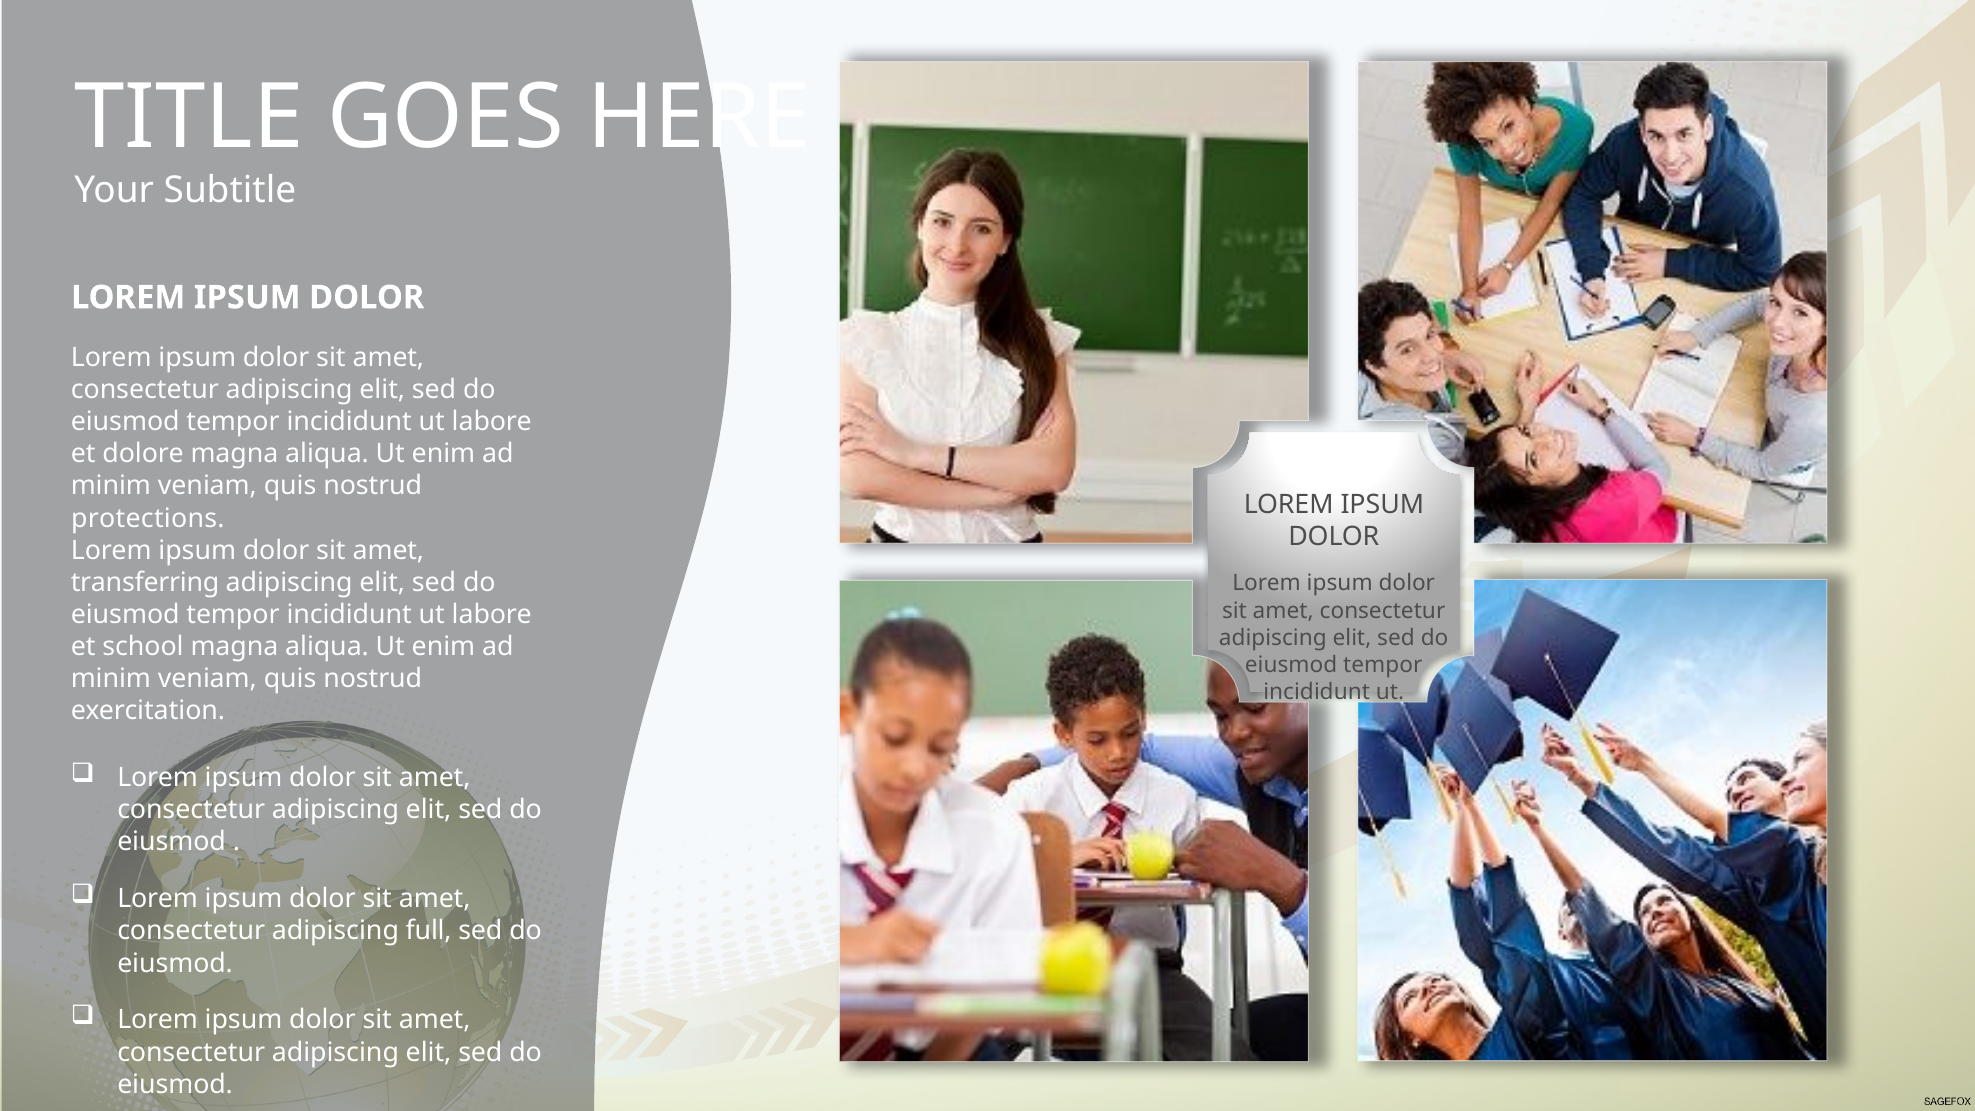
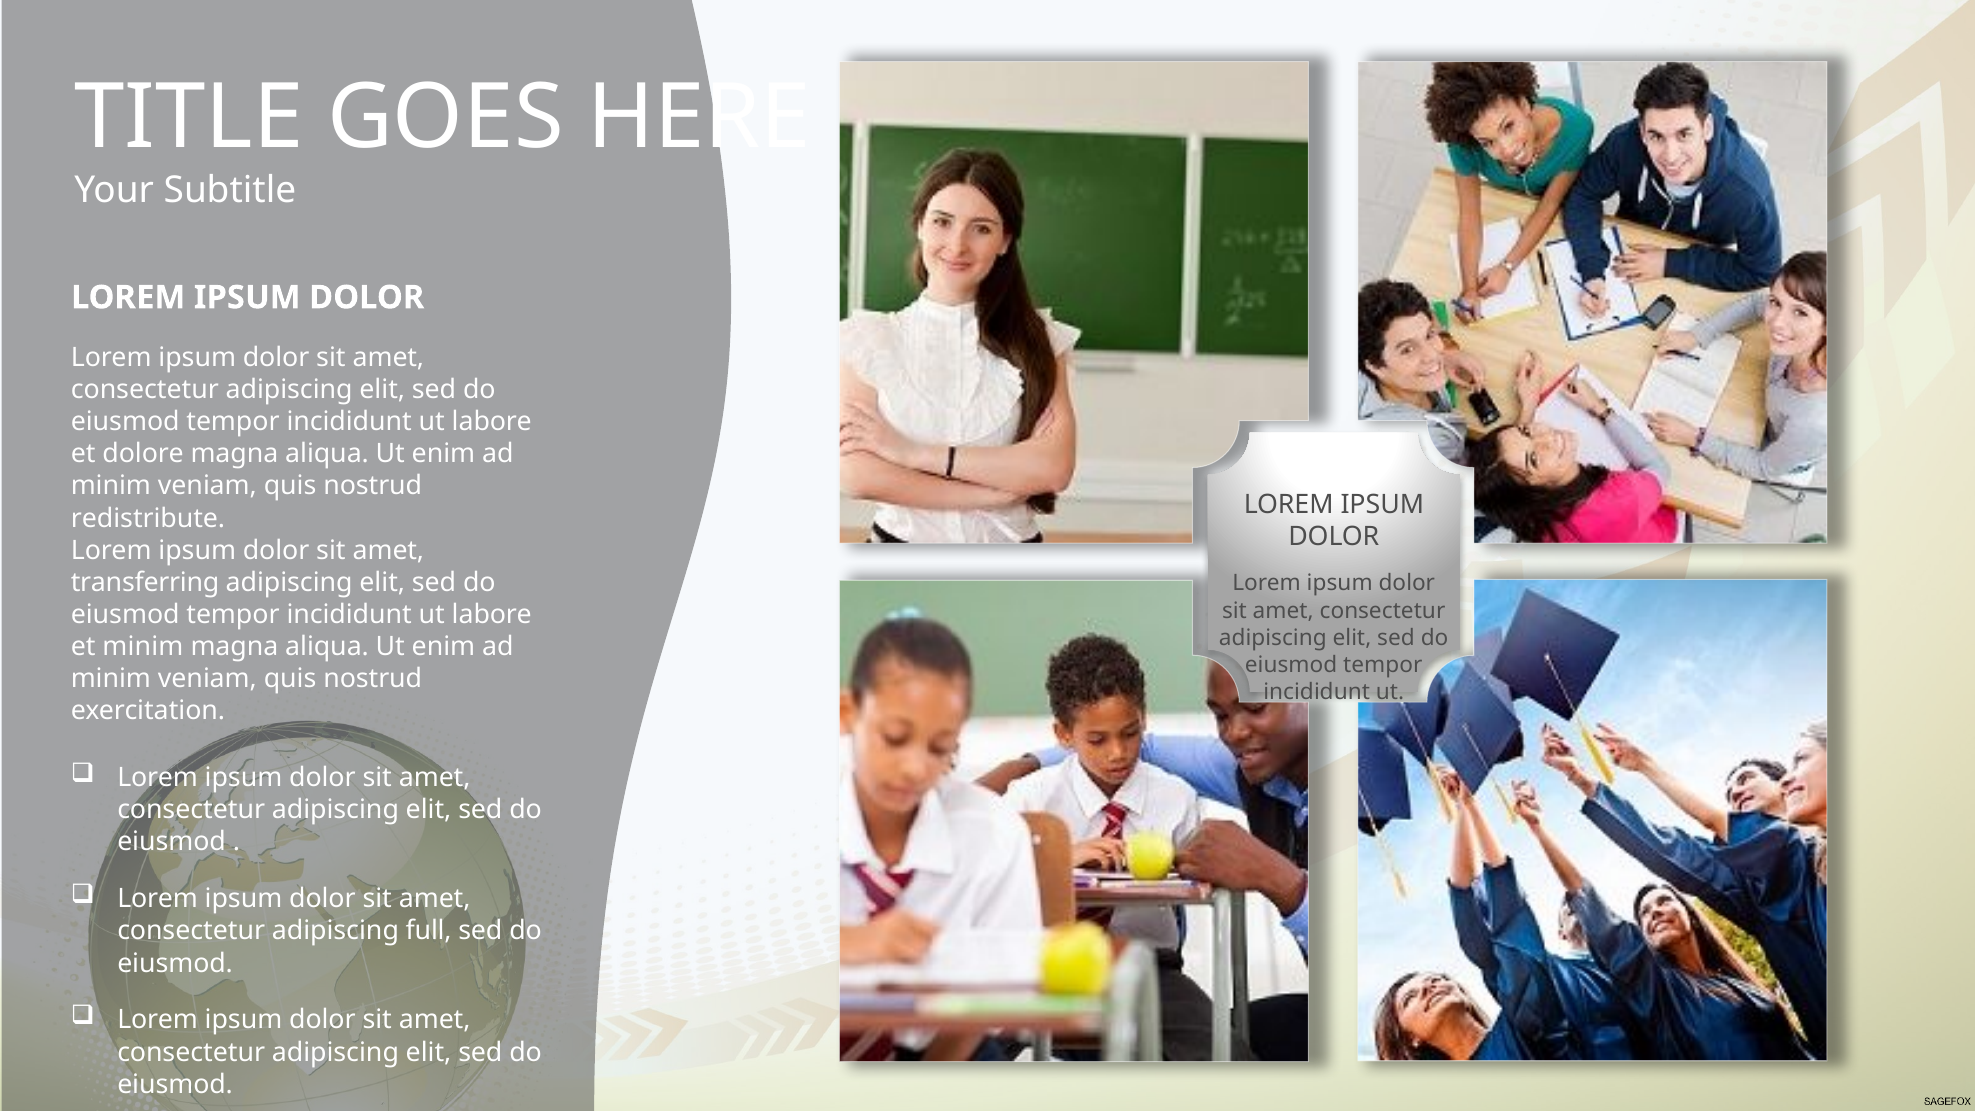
protections: protections -> redistribute (148, 518)
et school: school -> minim (143, 647)
